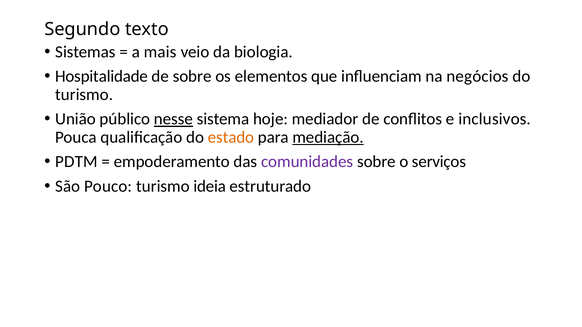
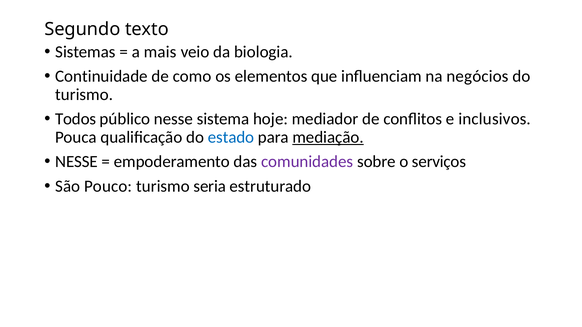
Hospitalidade: Hospitalidade -> Continuidade (102, 76)
de sobre: sobre -> como (192, 76)
União: União -> Todos (76, 119)
nesse underline: present -> none (173, 119)
estado colour: orange -> blue (231, 138)
PDTM: PDTM -> NESSE (77, 162)
ideia: ideia -> seria (210, 186)
